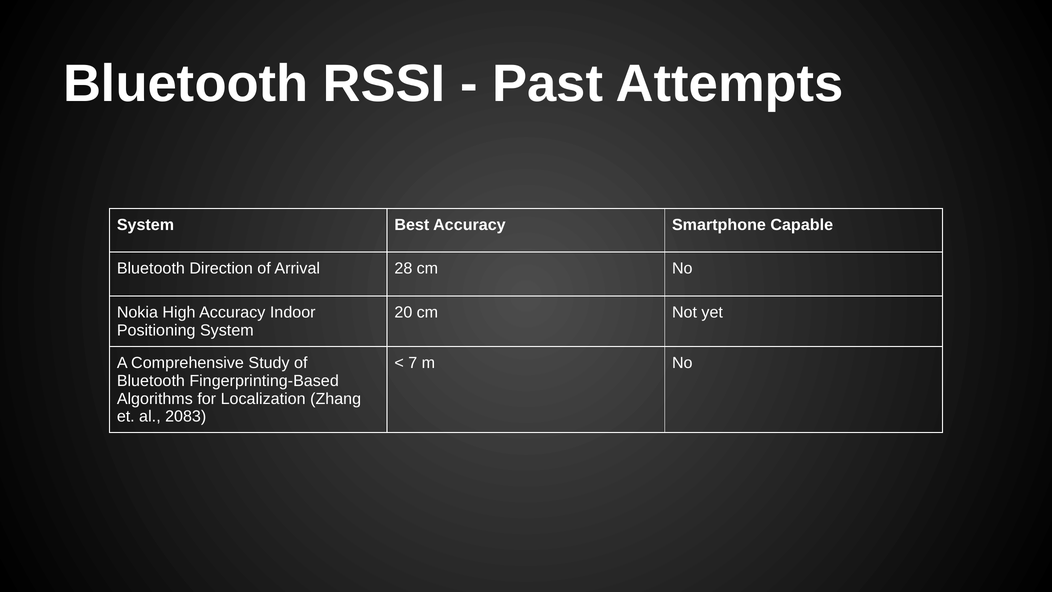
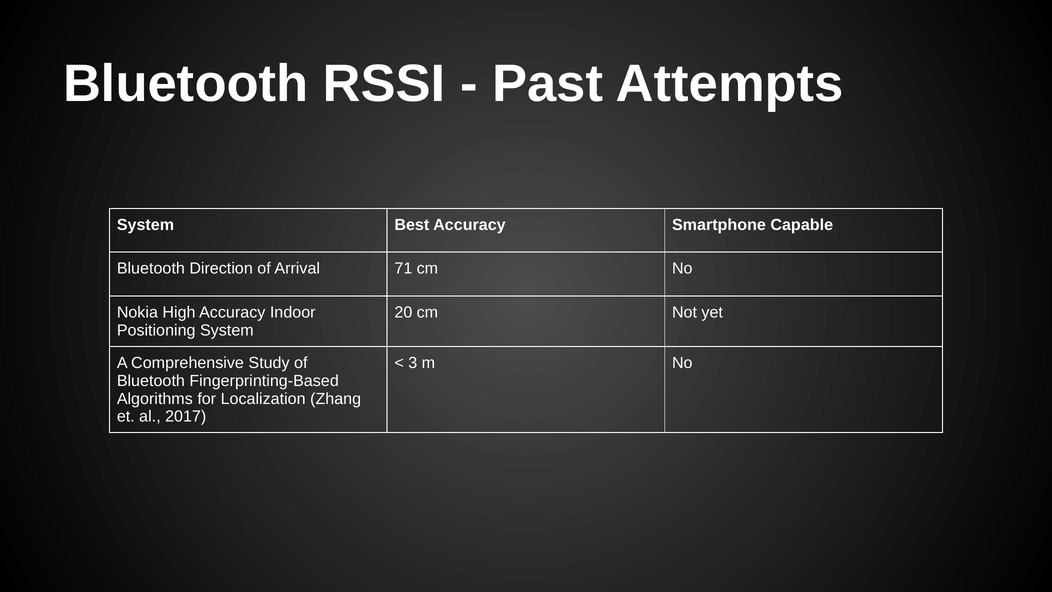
28: 28 -> 71 (403, 269)
7: 7 -> 3 (413, 363)
2083: 2083 -> 2017 (186, 416)
